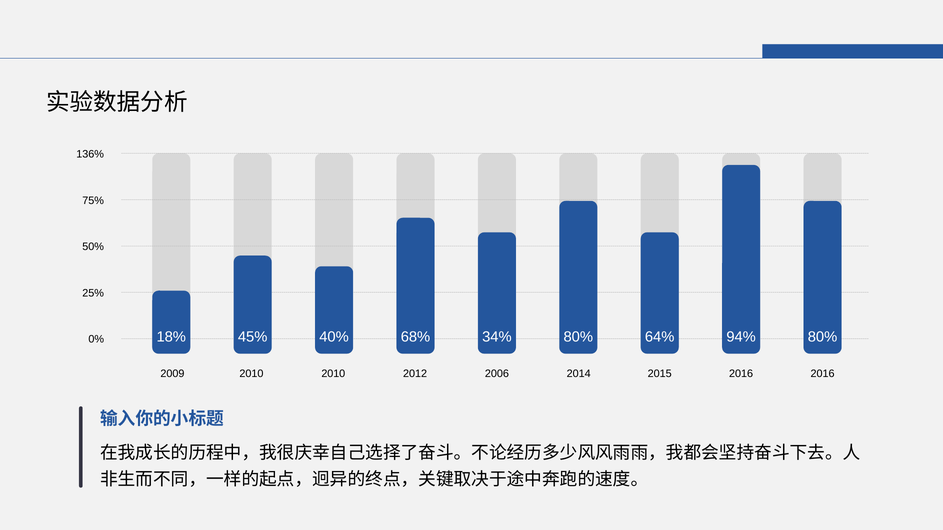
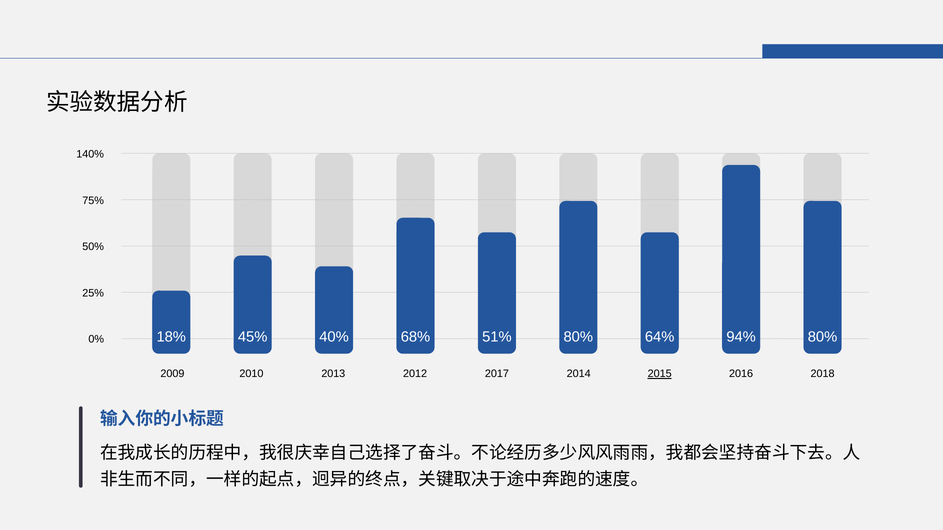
136%: 136% -> 140% (90, 155)
34%: 34% -> 51% (497, 337)
2010: 2010 -> 2013 (333, 374)
2006: 2006 -> 2017 (497, 374)
2015 underline: none -> present (660, 374)
2016: 2016 -> 2018 (823, 374)
